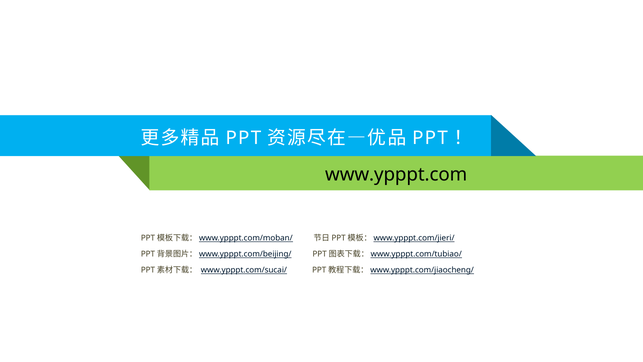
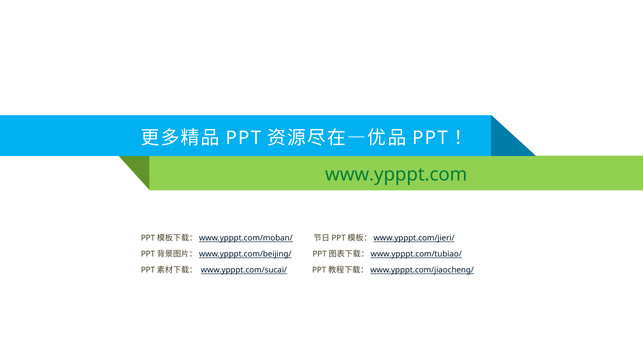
www.ypppt.com colour: black -> green (396, 174)
